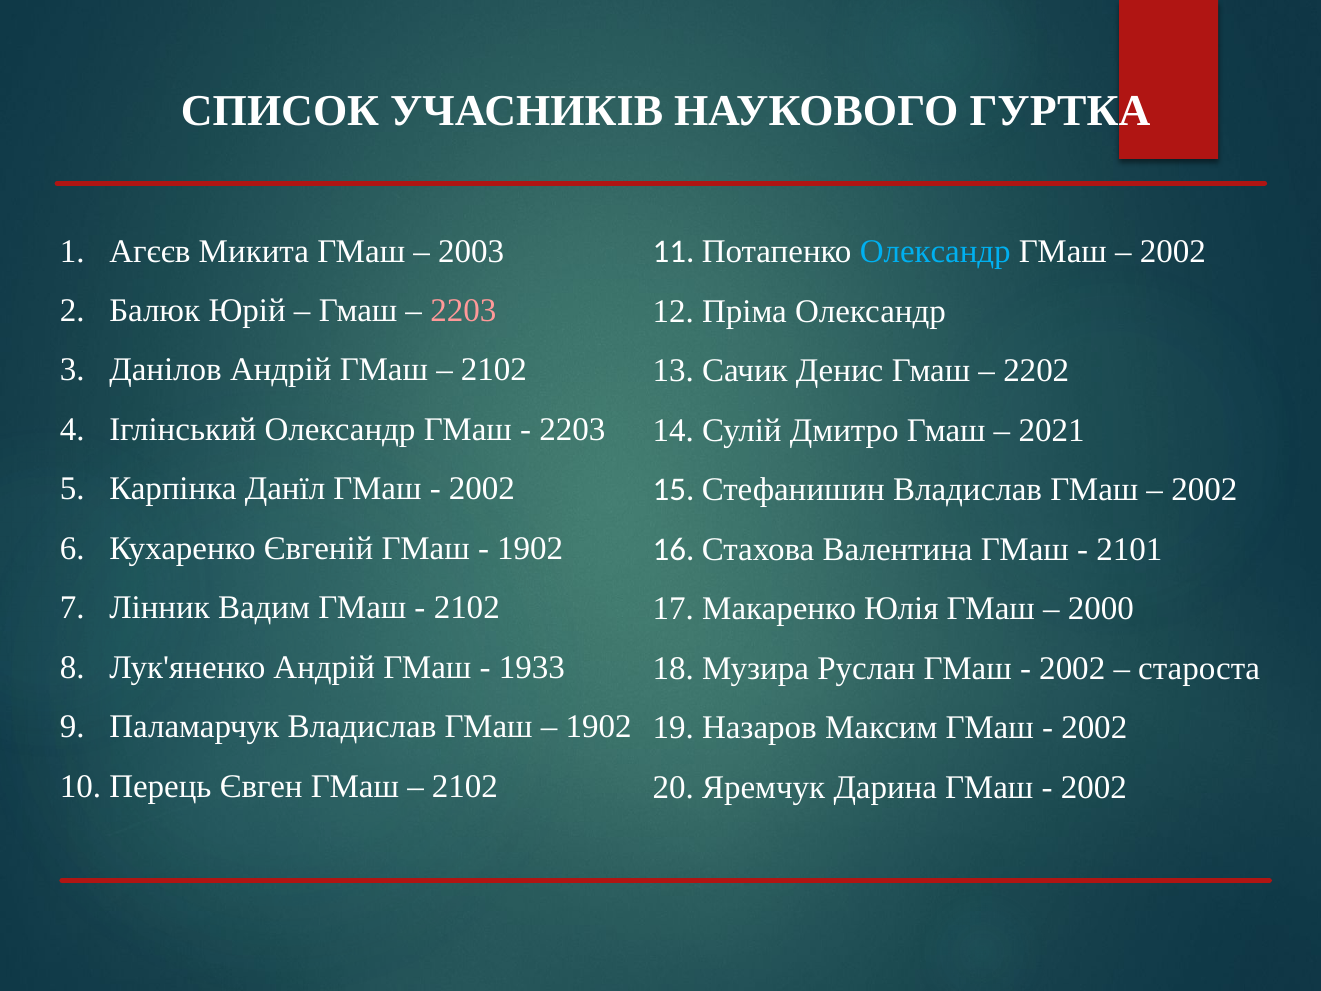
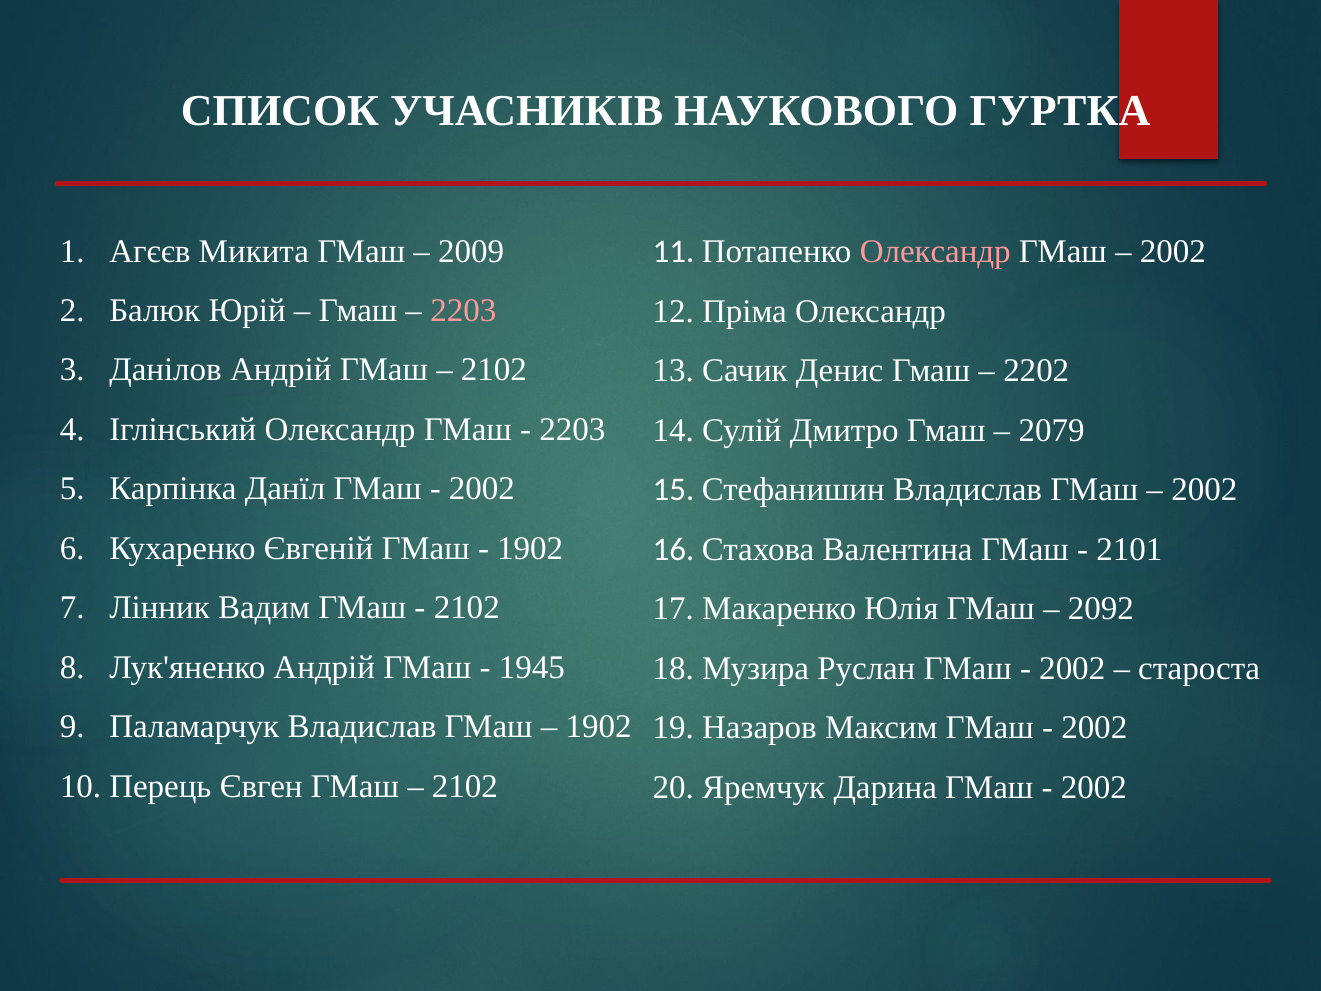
2003: 2003 -> 2009 (471, 251)
Олександр colour: light blue -> pink (935, 252)
2021: 2021 -> 2079 (1052, 430)
2000: 2000 -> 2092 (1101, 609)
1933: 1933 -> 1945 (532, 667)
